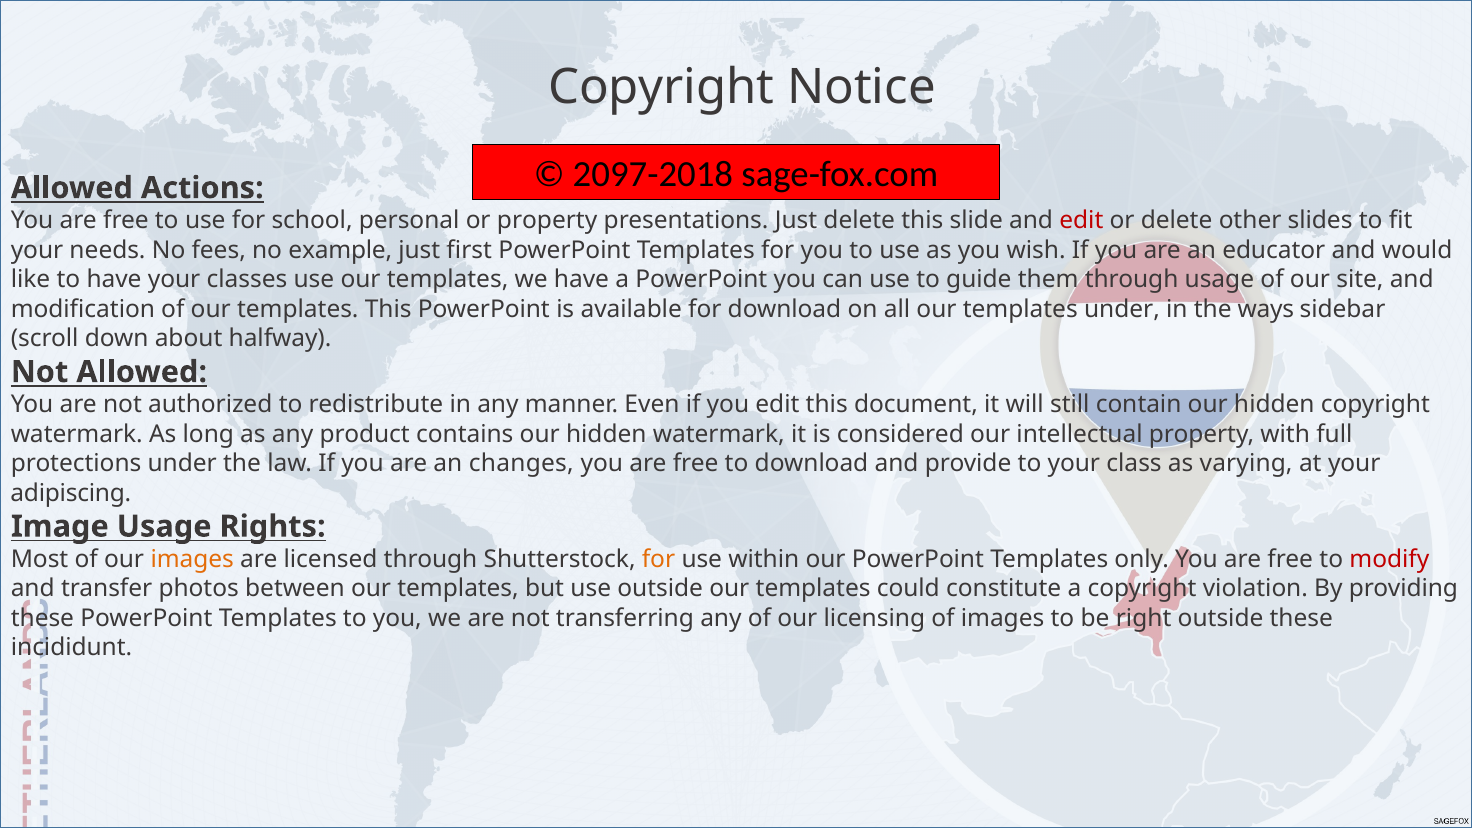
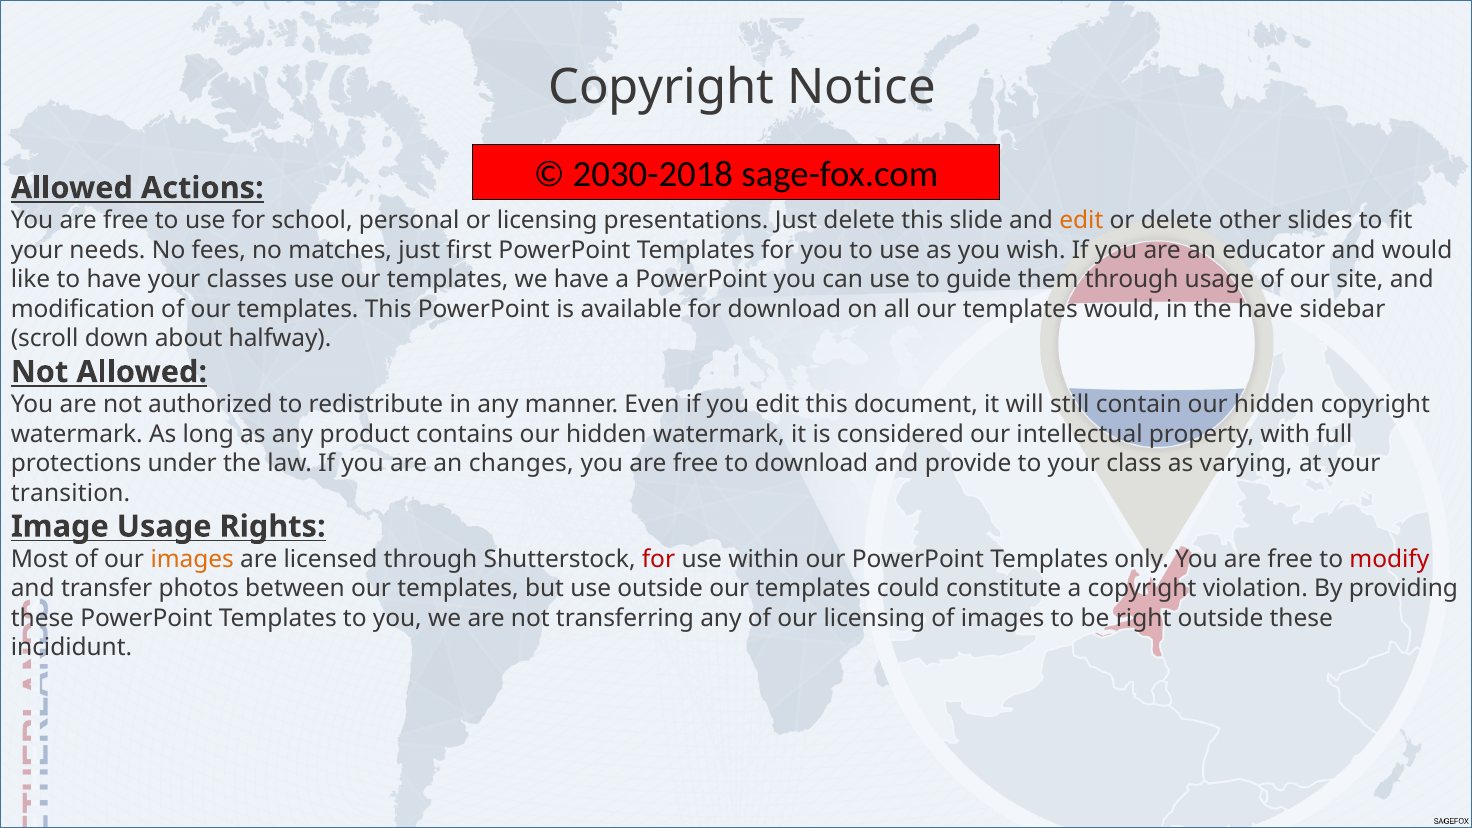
2097-2018: 2097-2018 -> 2030-2018 (653, 175)
or property: property -> licensing (547, 221)
edit colour: red -> orange (1081, 221)
example: example -> matches (340, 250)
templates under: under -> would (1122, 309)
the ways: ways -> have (1266, 309)
adipiscing: adipiscing -> transition (71, 493)
for colour: orange -> red (658, 559)
